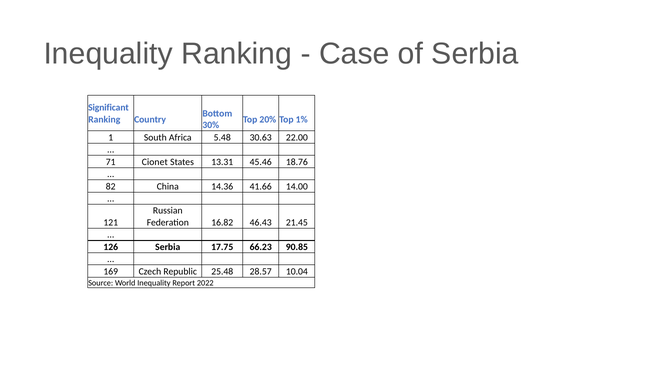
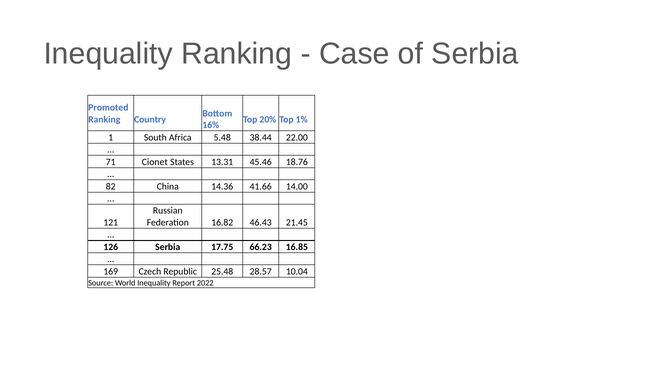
Significant: Significant -> Promoted (108, 108)
30%: 30% -> 16% (211, 125)
30.63: 30.63 -> 38.44 (261, 137)
90.85: 90.85 -> 16.85 (297, 247)
